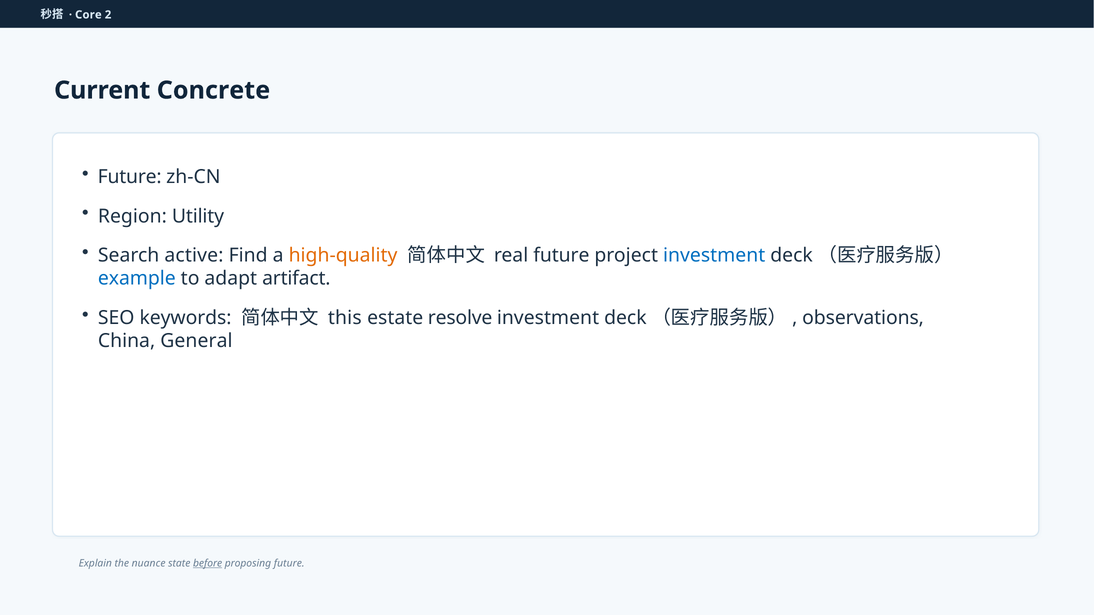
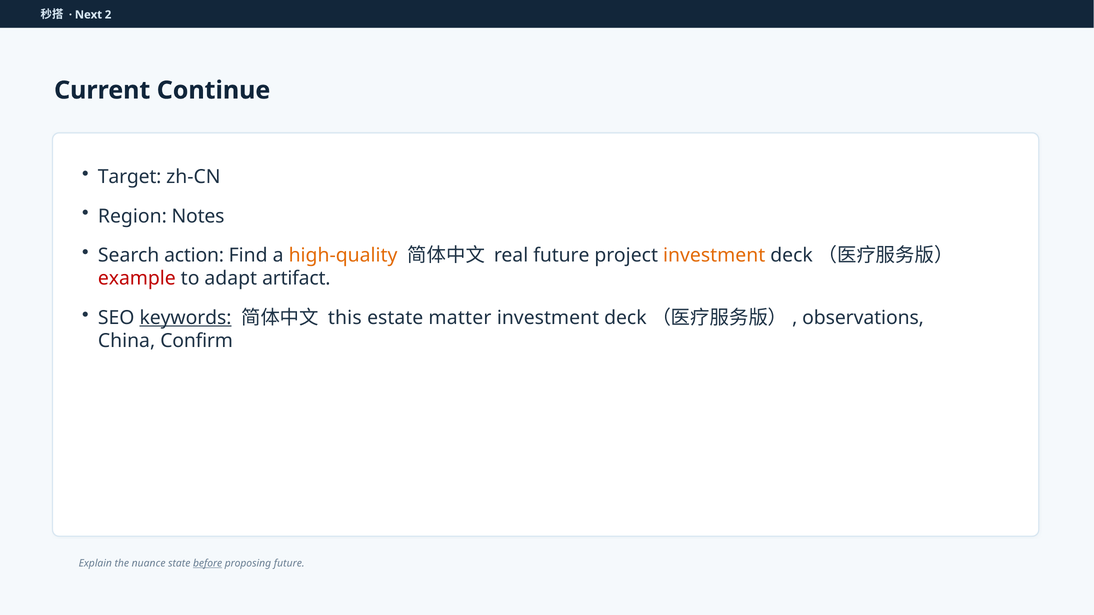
Core: Core -> Next (88, 15)
Concrete: Concrete -> Continue (214, 90)
Future: Future -> Target (130, 177)
Utility: Utility -> Notes (198, 216)
active: active -> action (194, 255)
investment colour: blue -> orange (714, 255)
example colour: blue -> red (137, 279)
keywords underline: none -> present (186, 318)
resolve: resolve -> matter (460, 318)
General: General -> Confirm (197, 341)
